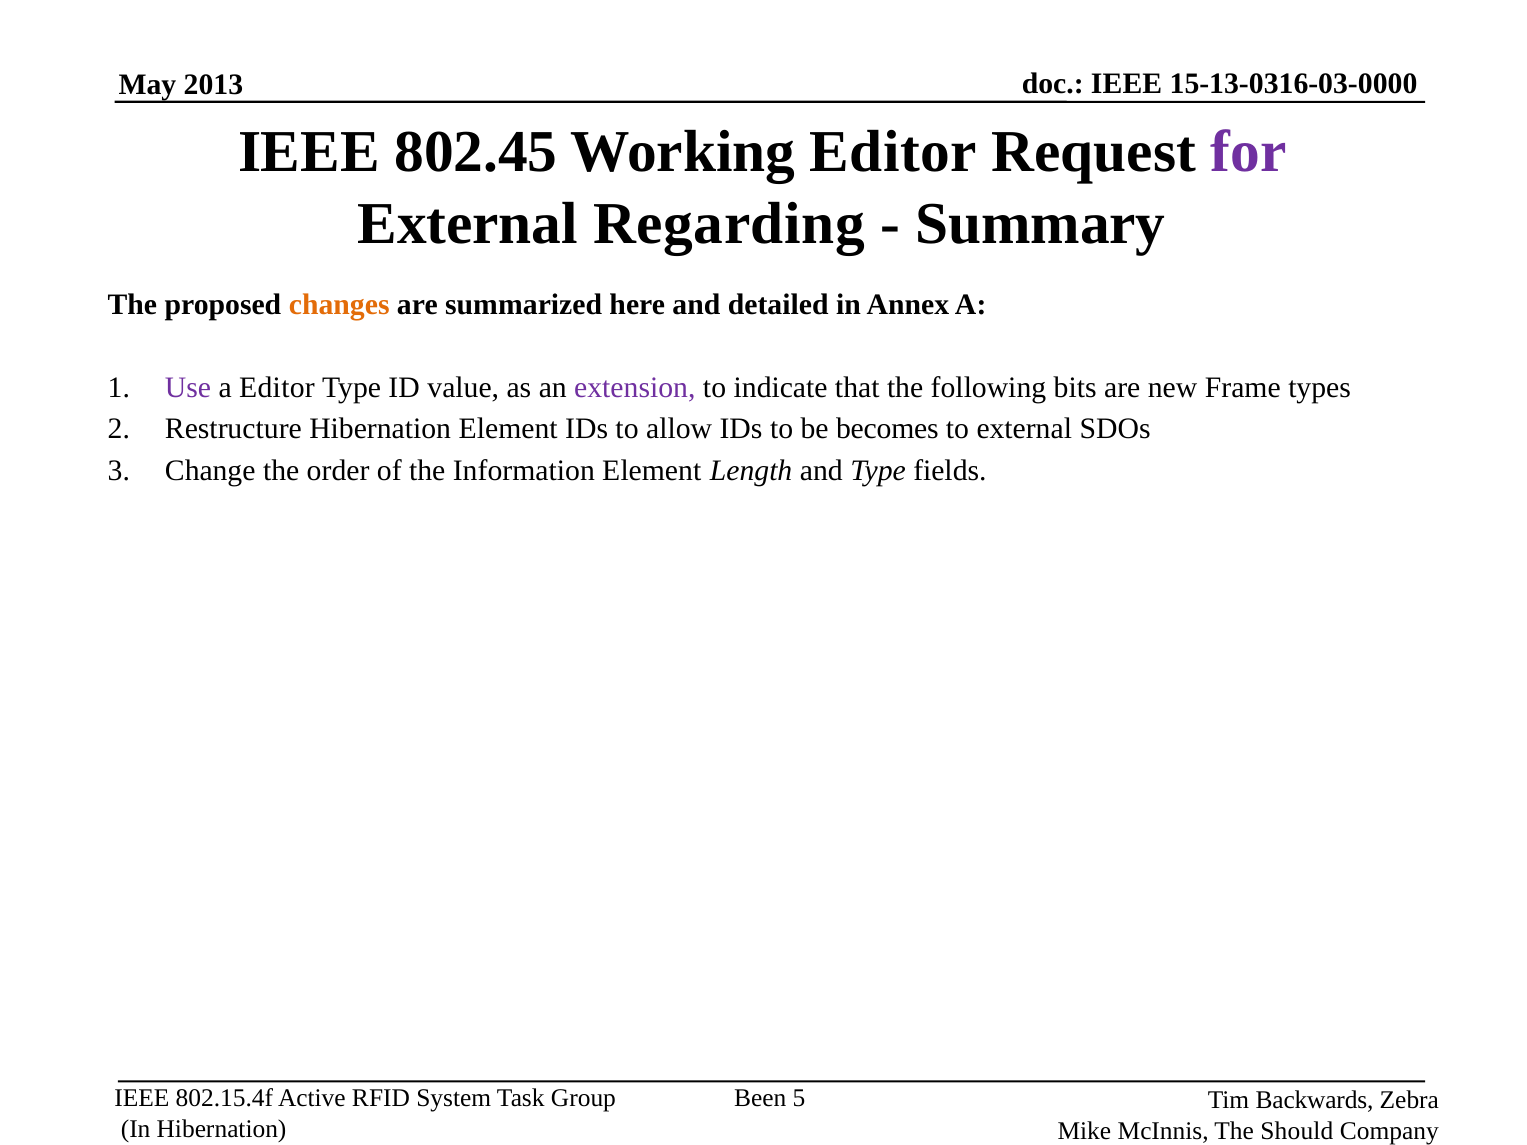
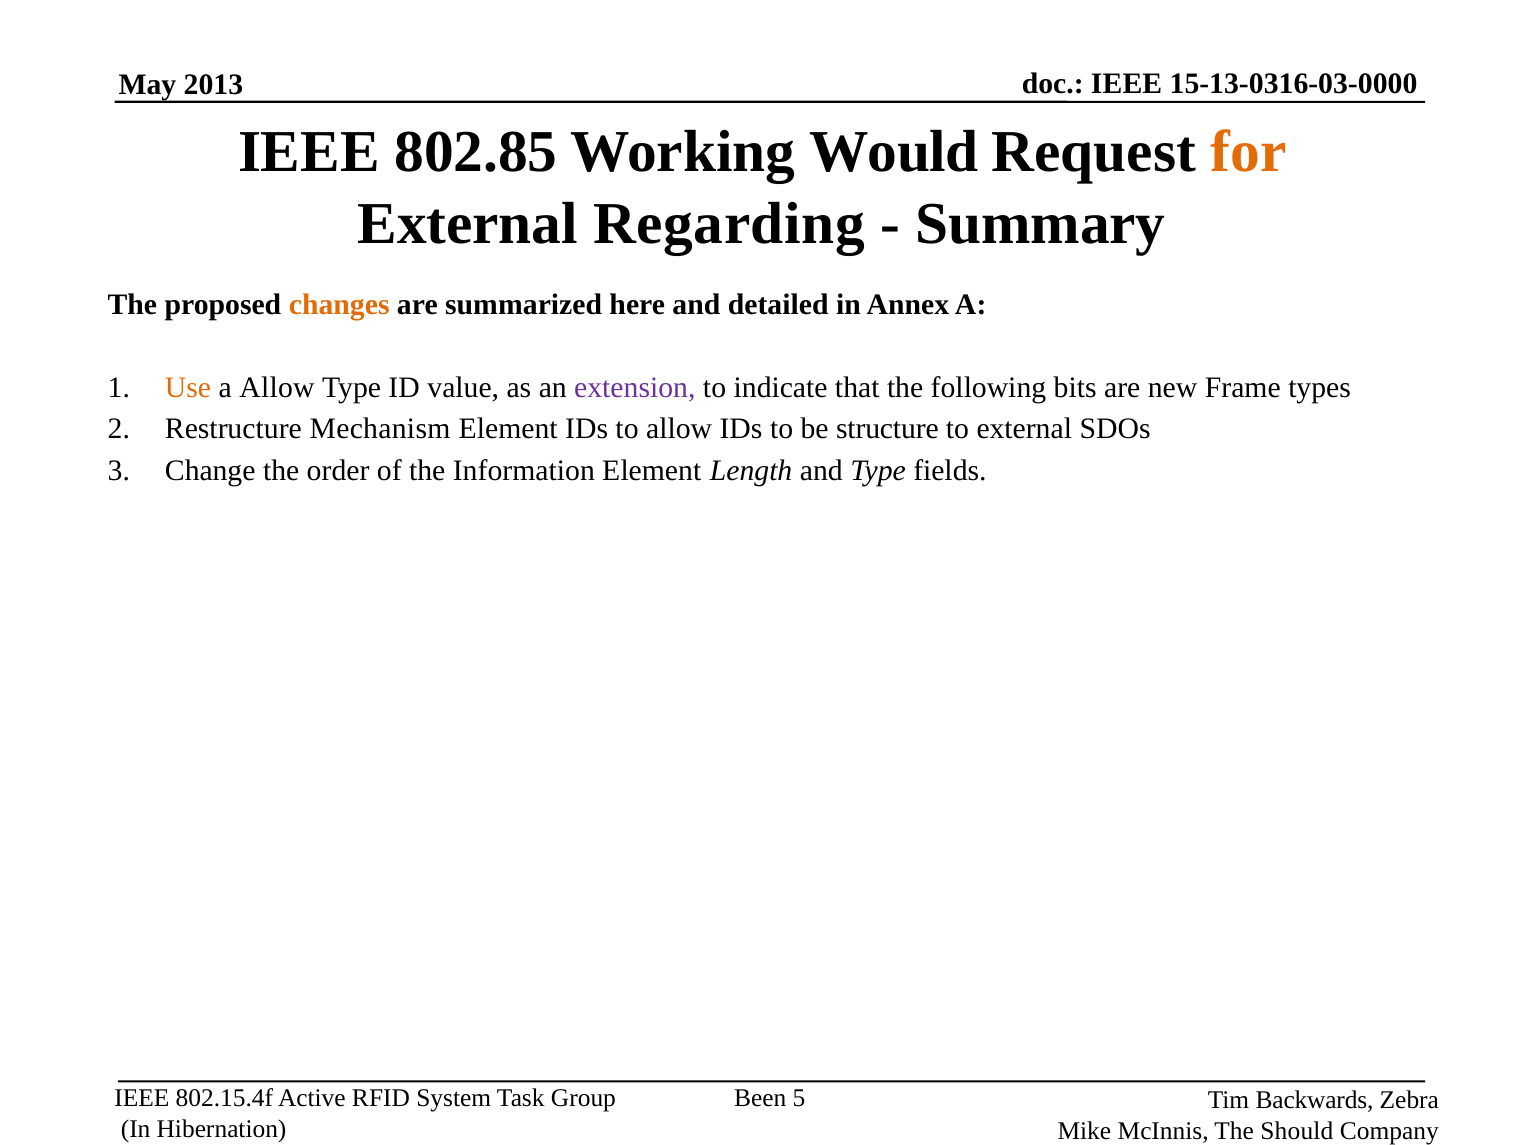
802.45: 802.45 -> 802.85 (476, 152)
Working Editor: Editor -> Would (894, 152)
for colour: purple -> orange (1249, 152)
Use colour: purple -> orange (188, 388)
a Editor: Editor -> Allow (277, 388)
Restructure Hibernation: Hibernation -> Mechanism (380, 429)
becomes: becomes -> structure (887, 429)
